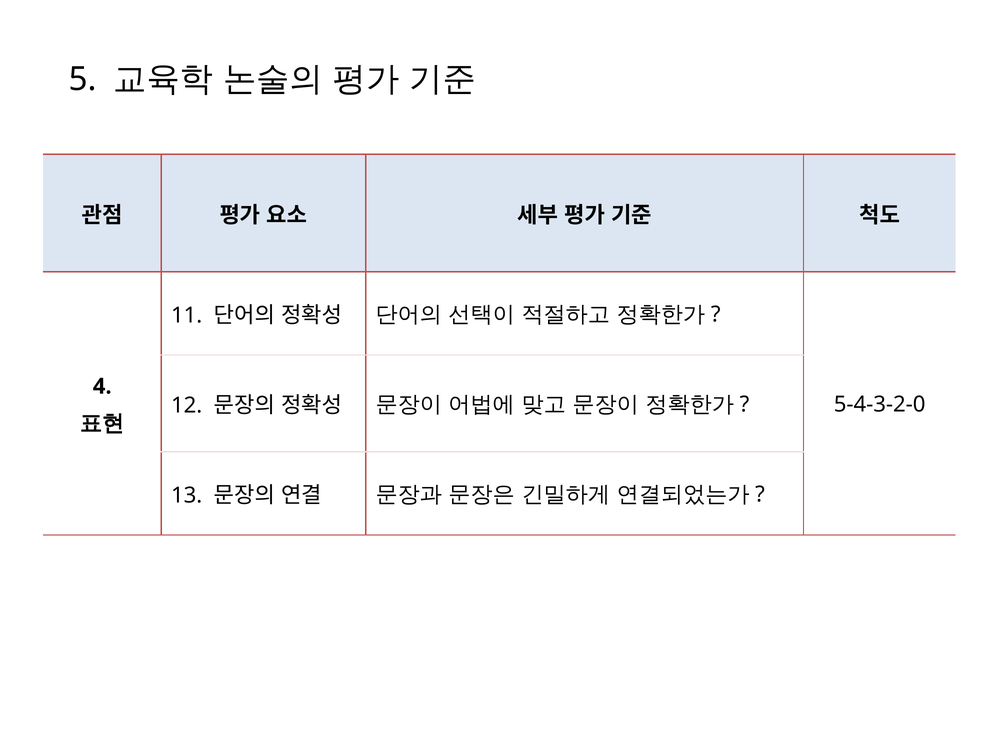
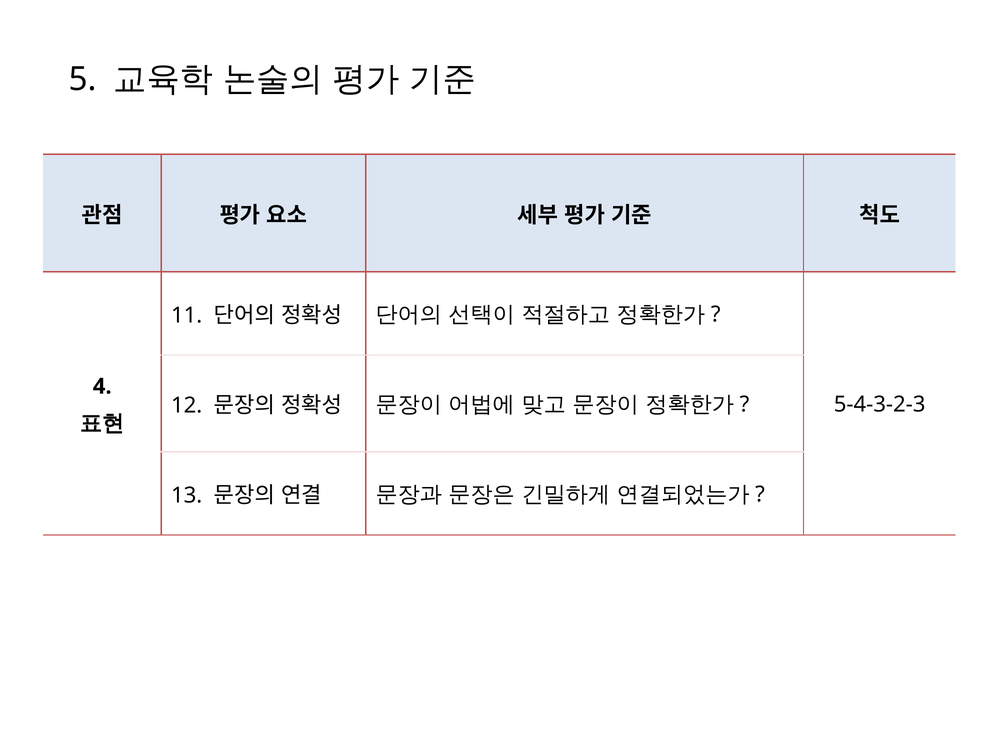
5-4-3-2-0: 5-4-3-2-0 -> 5-4-3-2-3 (880, 405)
